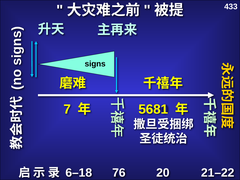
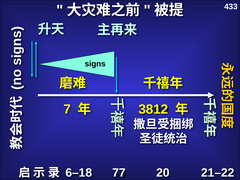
5681: 5681 -> 3812 (153, 109)
76: 76 -> 77 (119, 173)
